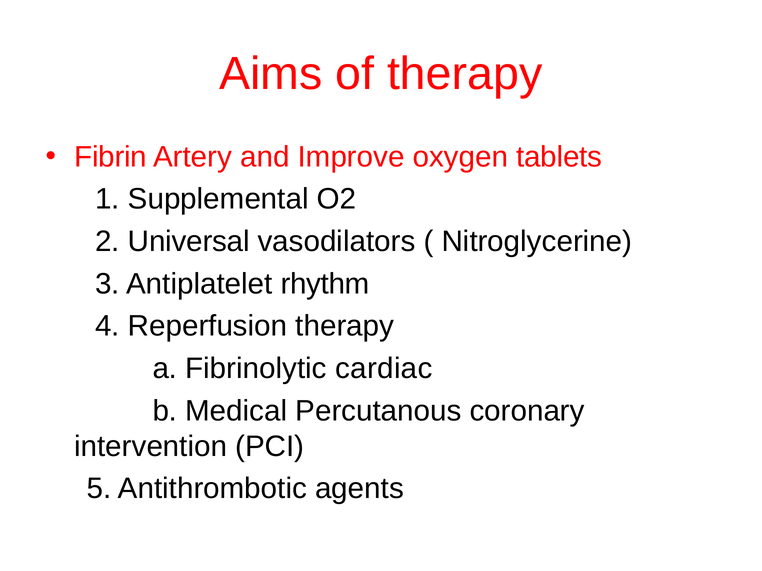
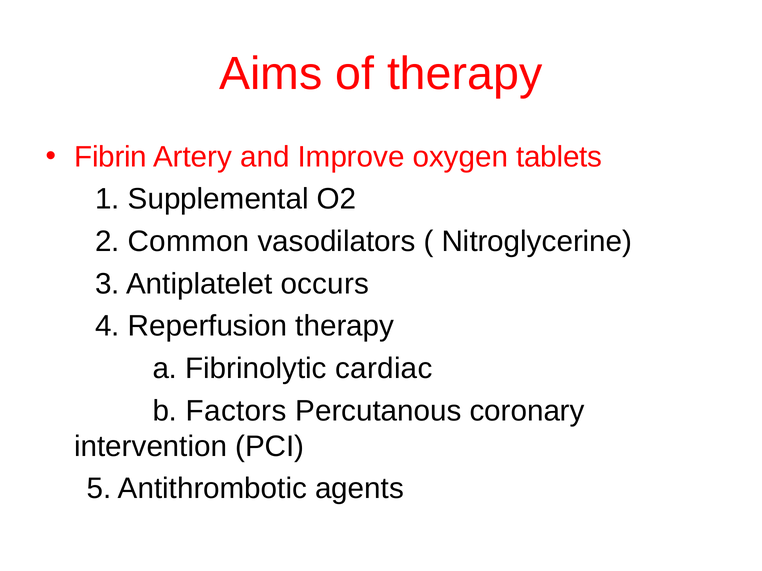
Universal: Universal -> Common (189, 242)
rhythm: rhythm -> occurs (325, 284)
Medical: Medical -> Factors (236, 411)
